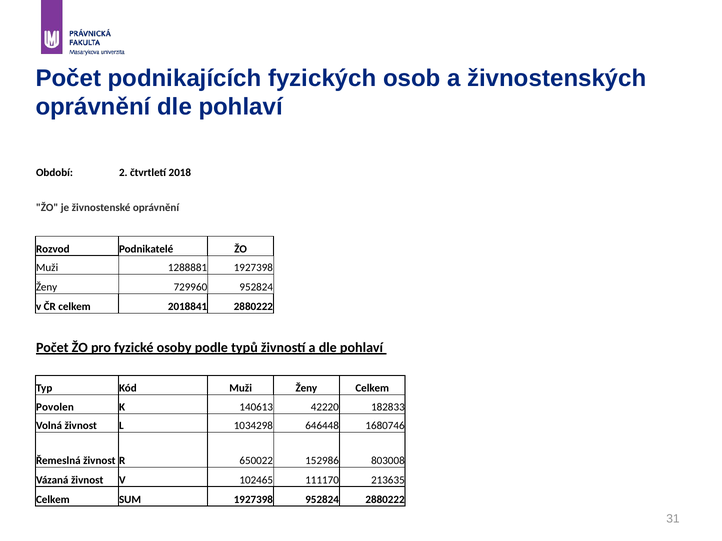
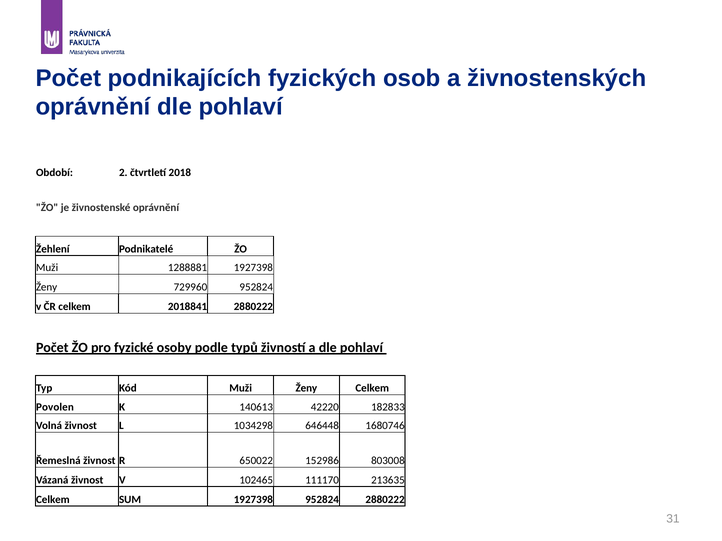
Rozvod: Rozvod -> Žehlení (53, 249)
